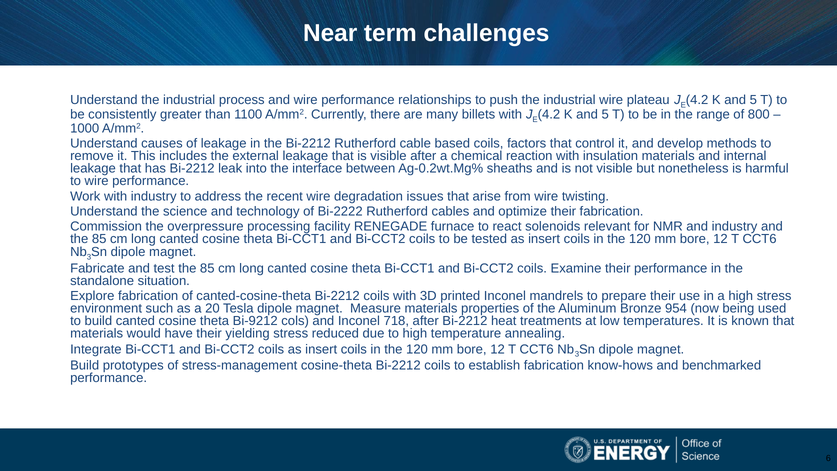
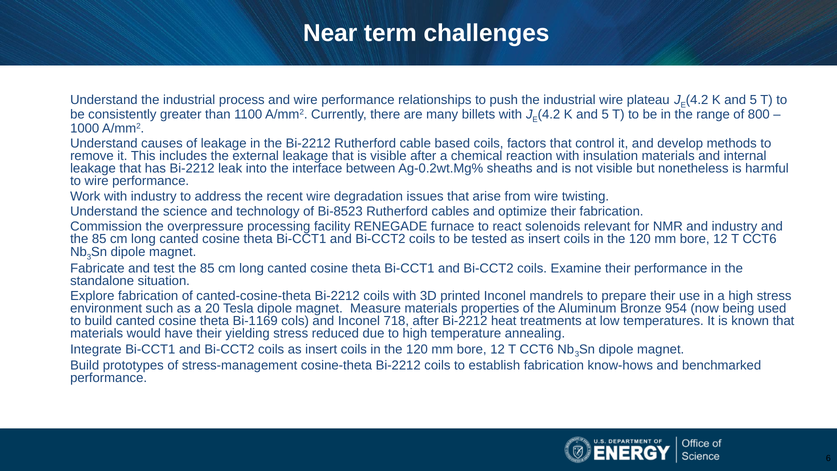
Bi-2222: Bi-2222 -> Bi-8523 (340, 211)
Bi-9212: Bi-9212 -> Bi-1169 (255, 321)
